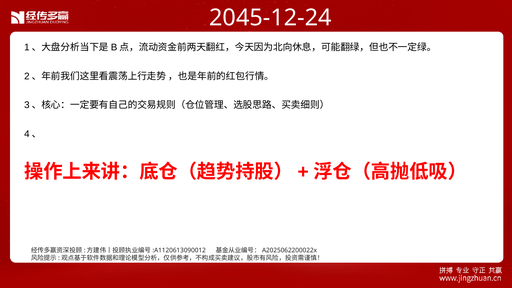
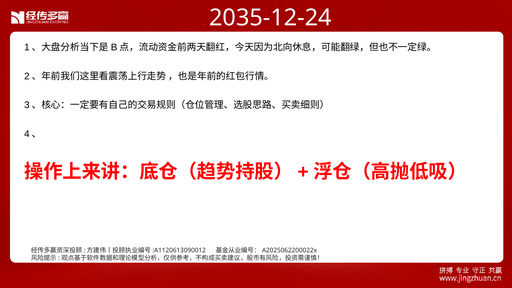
2045-12-24: 2045-12-24 -> 2035-12-24 (270, 18)
